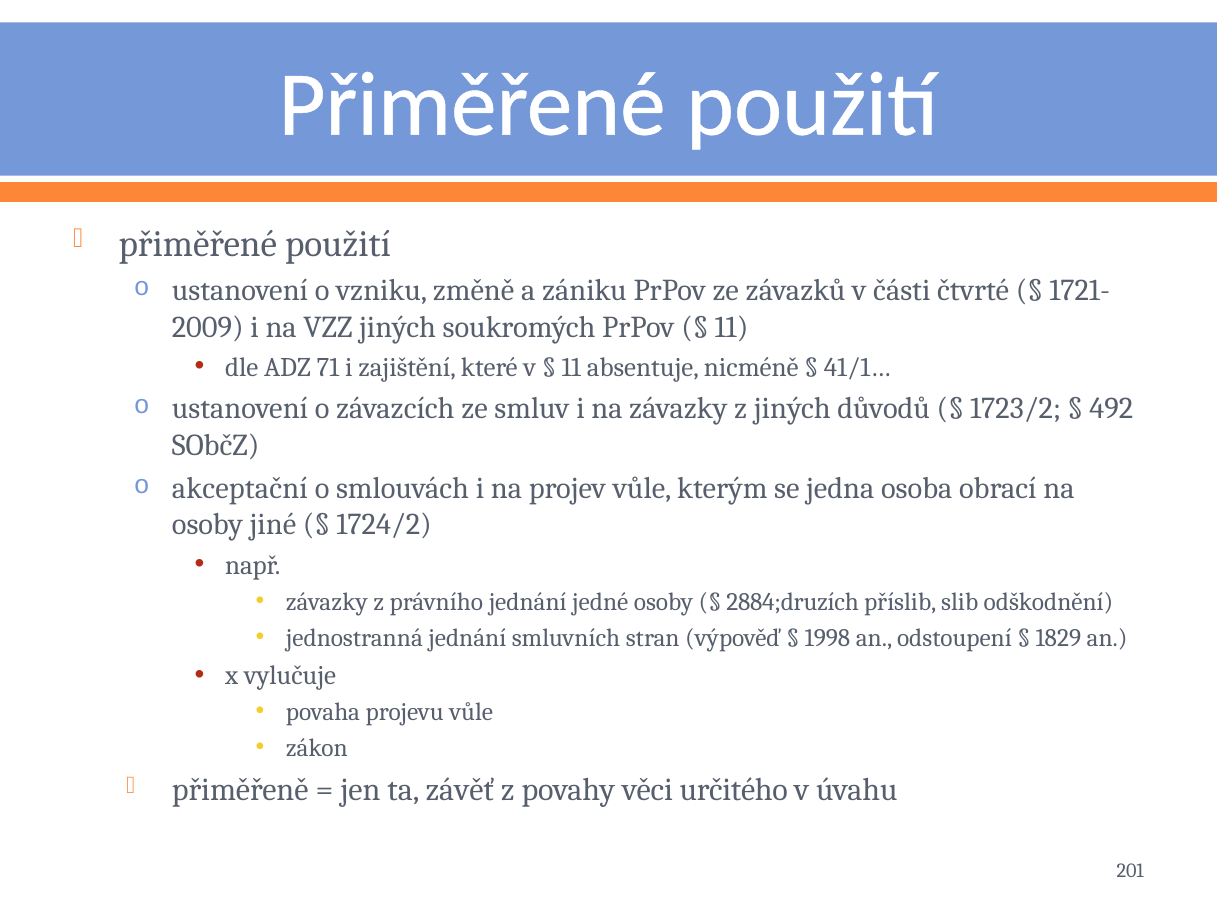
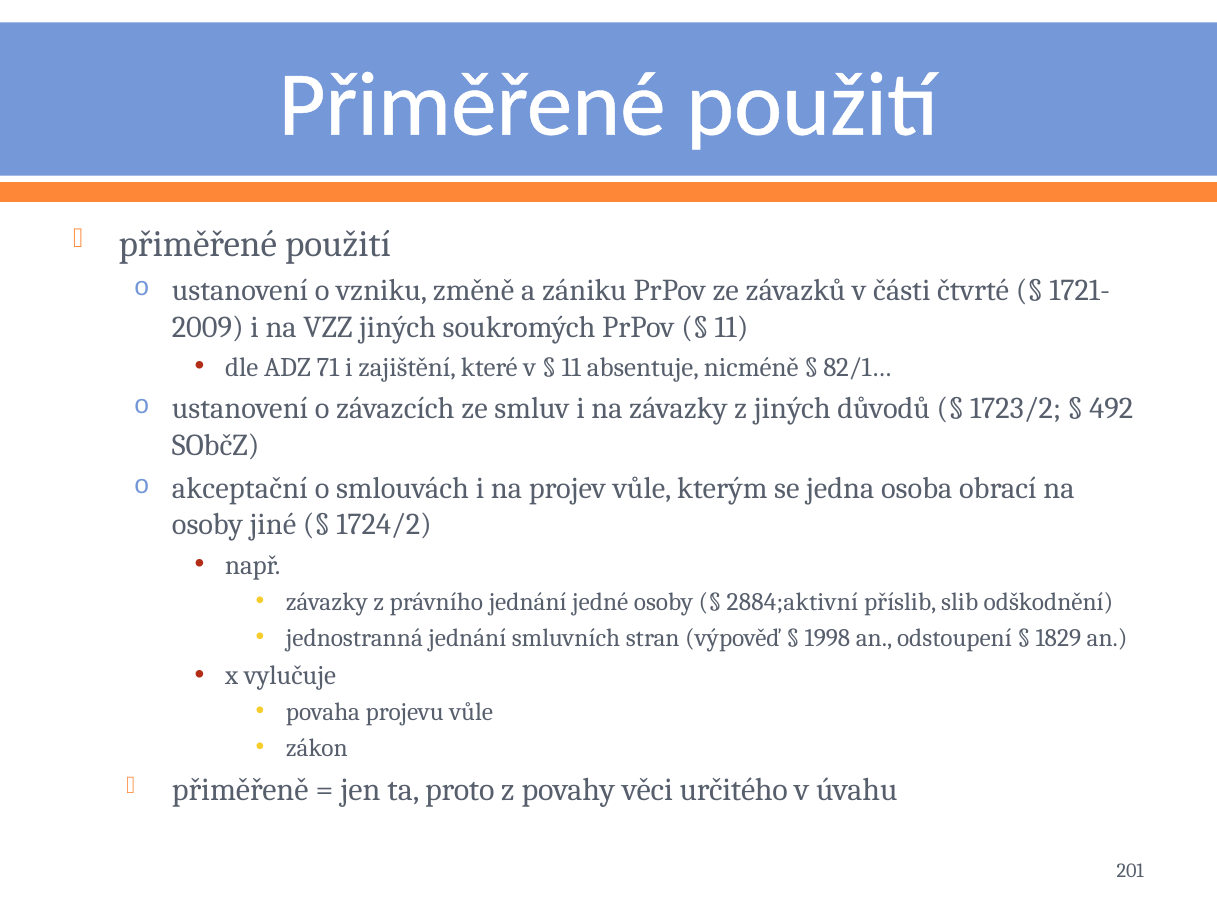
41/1…: 41/1… -> 82/1… (857, 368)
2884;druzích: 2884;druzích -> 2884;aktivní (792, 602)
závěť: závěť -> proto (460, 791)
